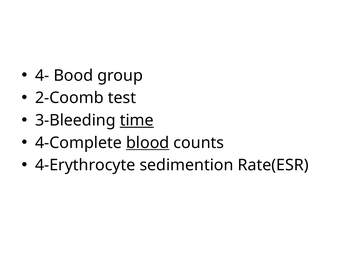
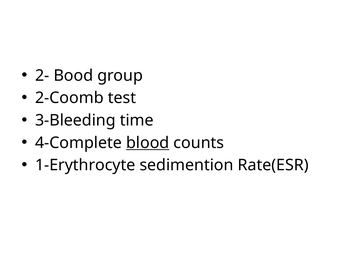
4-: 4- -> 2- (42, 76)
time underline: present -> none (137, 120)
4-Erythrocyte: 4-Erythrocyte -> 1-Erythrocyte (85, 165)
